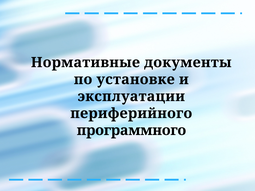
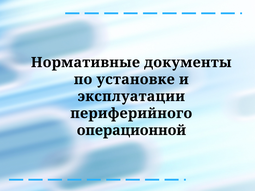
программного: программного -> операционной (131, 130)
